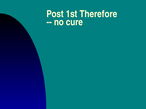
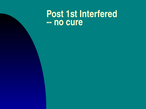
Therefore: Therefore -> Interfered (98, 14)
